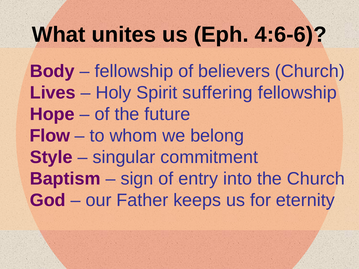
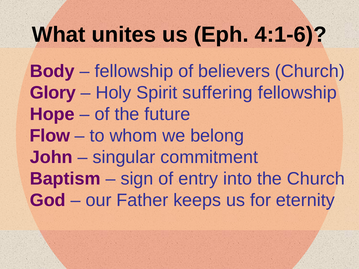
4:6-6: 4:6-6 -> 4:1-6 (291, 35)
Lives: Lives -> Glory (53, 93)
Style: Style -> John (51, 157)
